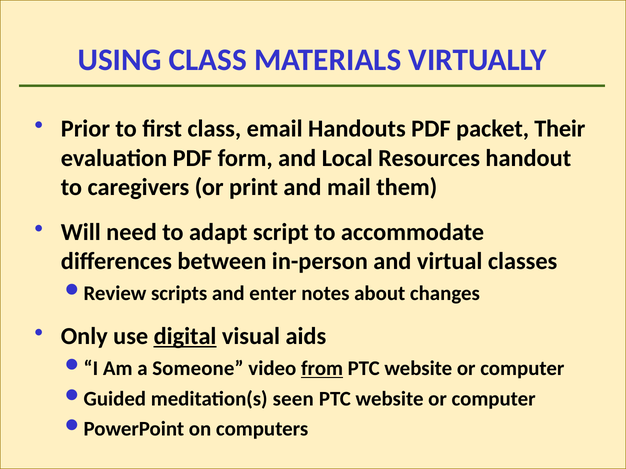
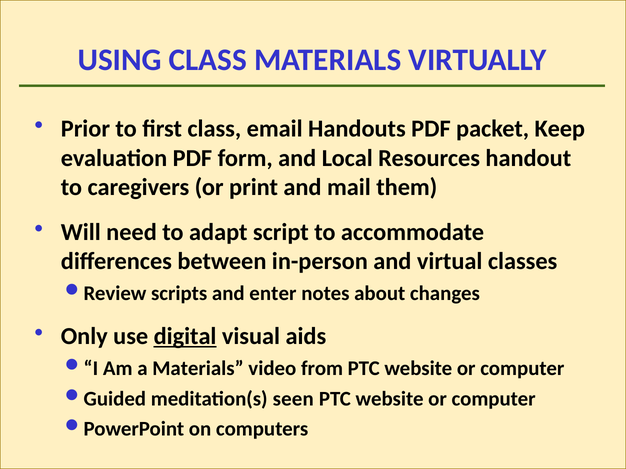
Their: Their -> Keep (560, 129)
a Someone: Someone -> Materials (198, 369)
from underline: present -> none (322, 369)
